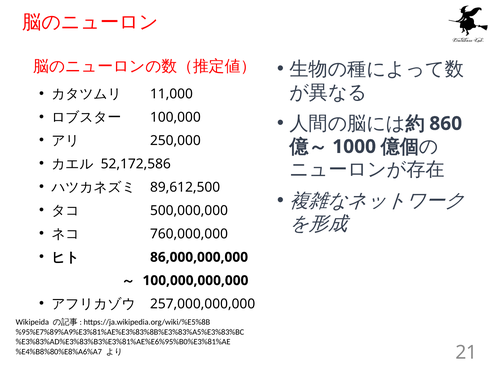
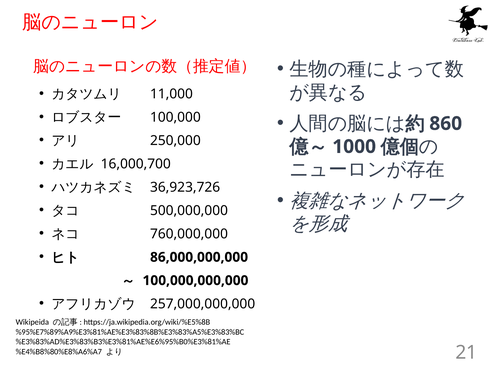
52,172,586: 52,172,586 -> 16,000,700 (136, 164)
89,612,500: 89,612,500 -> 36,923,726 (185, 187)
